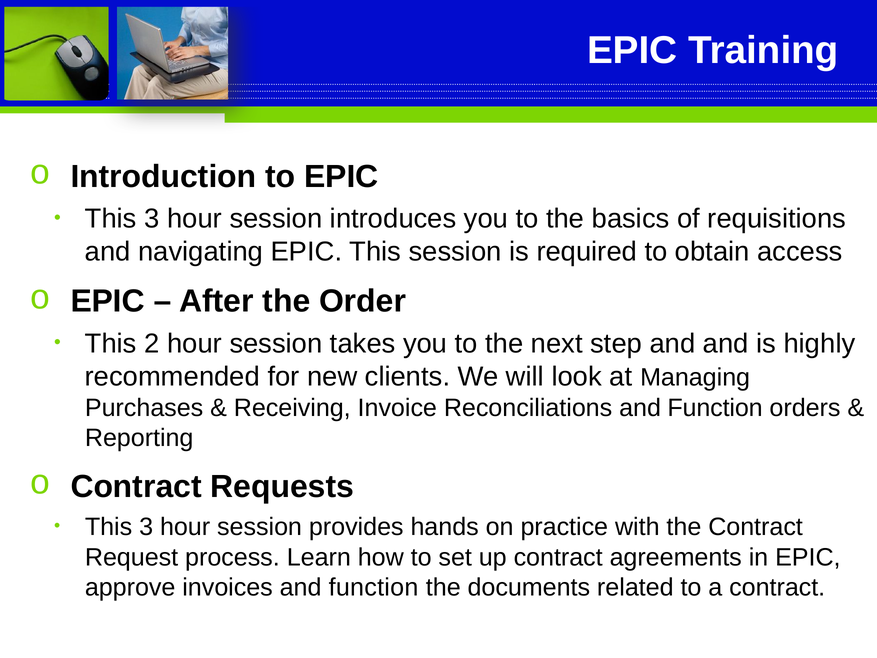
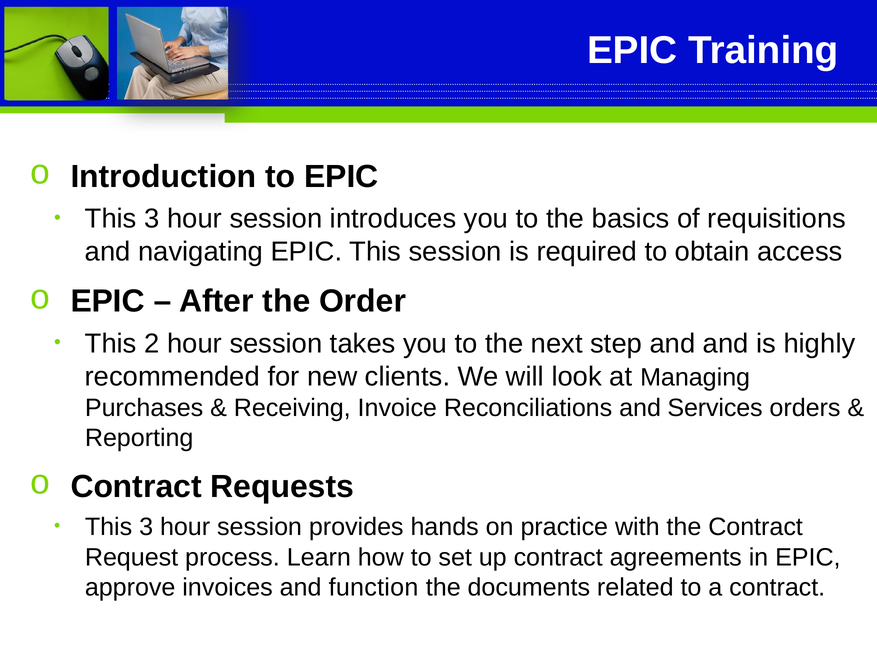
Reconciliations and Function: Function -> Services (715, 408)
